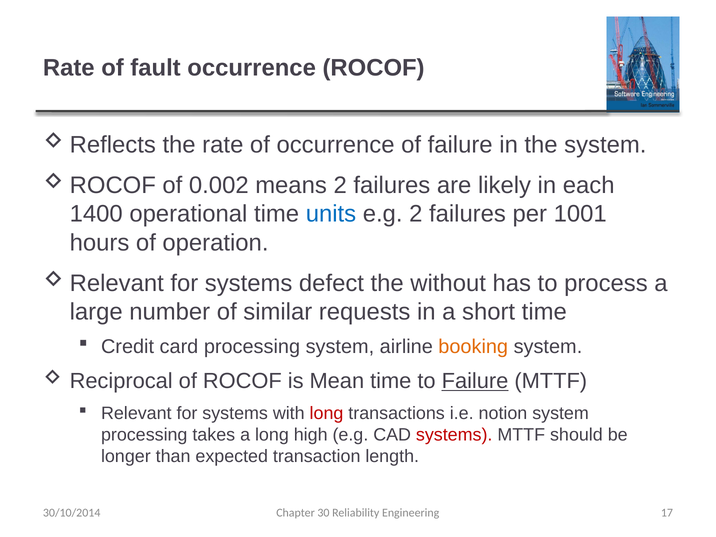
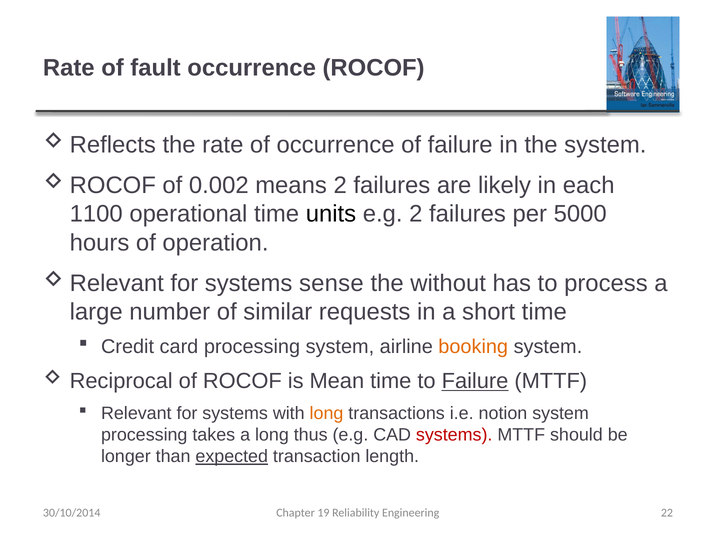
1400: 1400 -> 1100 (96, 214)
units colour: blue -> black (331, 214)
1001: 1001 -> 5000 (580, 214)
defect: defect -> sense (331, 283)
long colour: red -> orange (327, 414)
high: high -> thus (311, 435)
expected underline: none -> present (232, 457)
30: 30 -> 19 (323, 513)
17: 17 -> 22 (667, 513)
